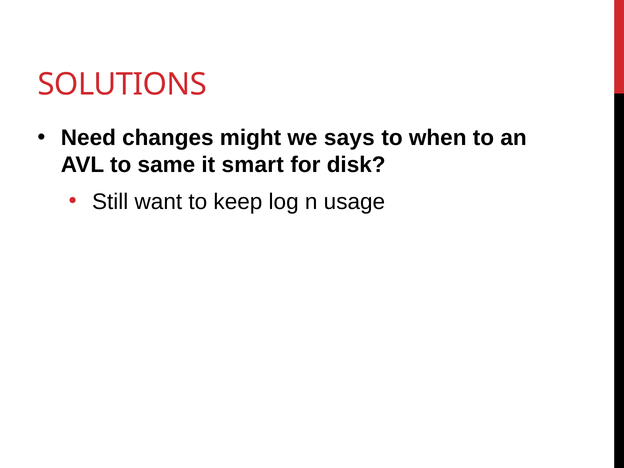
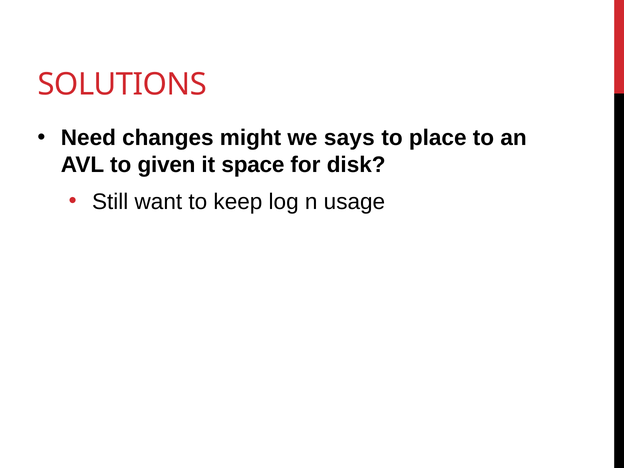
when: when -> place (438, 138)
same: same -> given (167, 165)
smart: smart -> space (253, 165)
